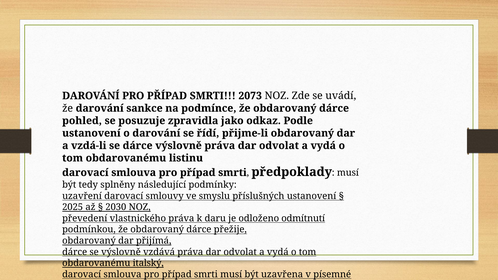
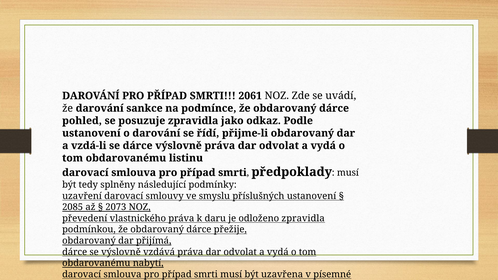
2073: 2073 -> 2061 (250, 96)
2025: 2025 -> 2085 (73, 207)
2030: 2030 -> 2073 (116, 207)
odloženo odmítnutí: odmítnutí -> zpravidla (303, 218)
italský: italský -> nabytí (148, 263)
